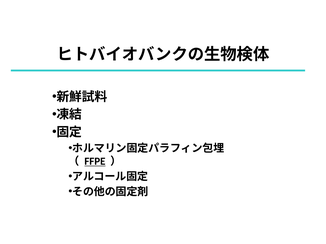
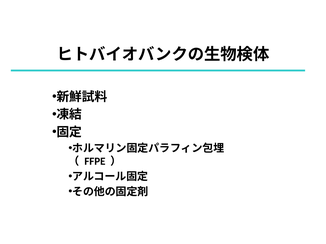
FFPE underline: present -> none (95, 162)
